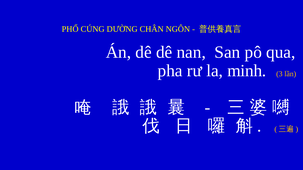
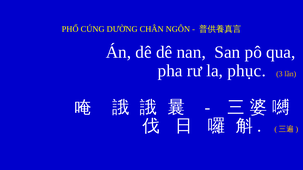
minh: minh -> phục (247, 71)
